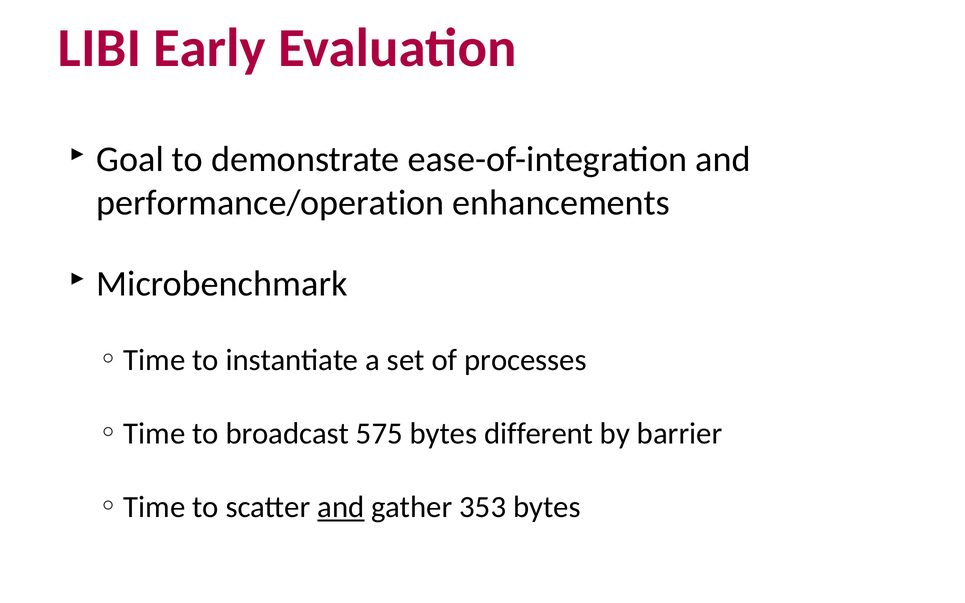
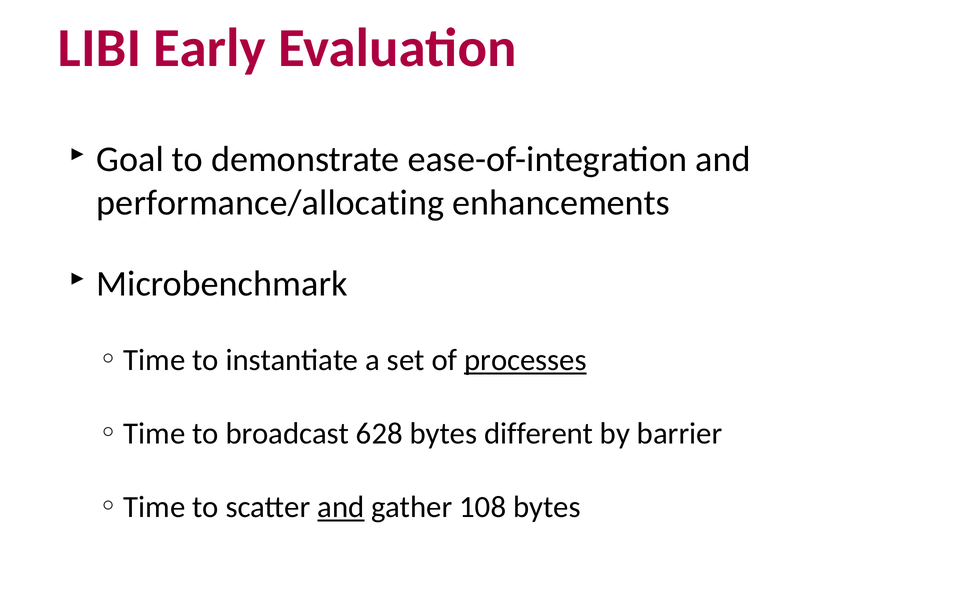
performance/operation: performance/operation -> performance/allocating (270, 203)
processes underline: none -> present (525, 360)
575: 575 -> 628 (379, 434)
353: 353 -> 108 (483, 507)
